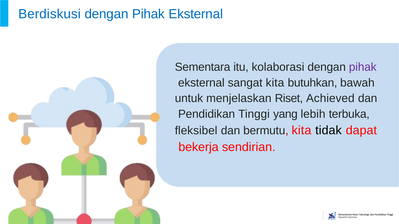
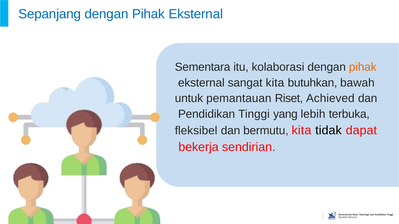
Berdiskusi: Berdiskusi -> Sepanjang (50, 14)
pihak colour: purple -> orange (363, 67)
menjelaskan: menjelaskan -> pemantauan (239, 99)
